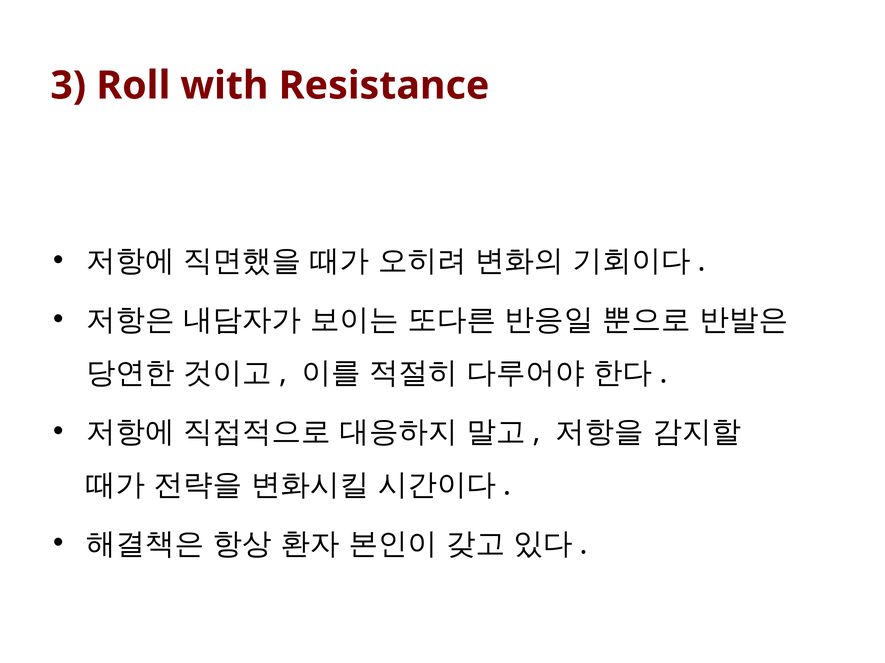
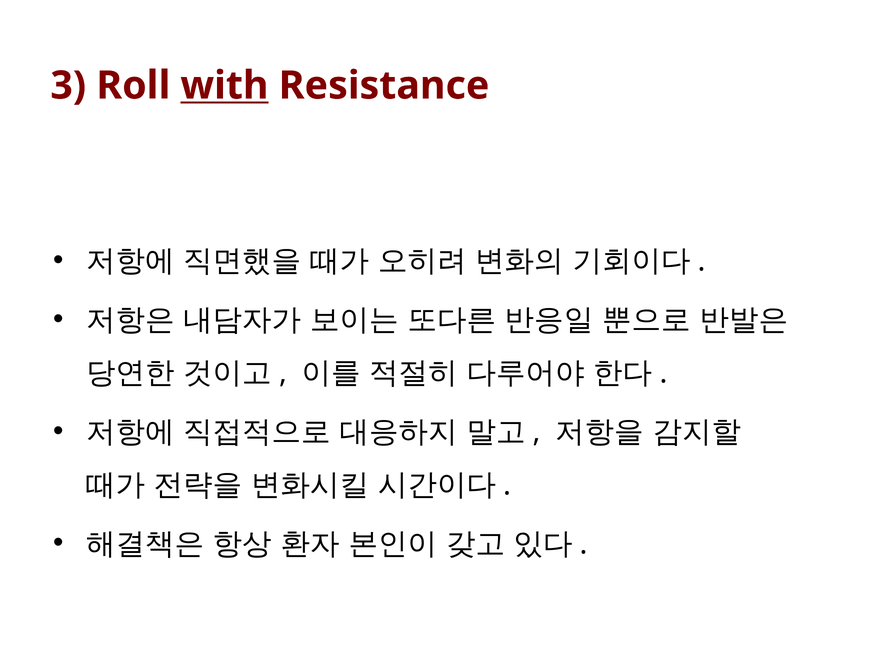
with underline: none -> present (224, 86)
